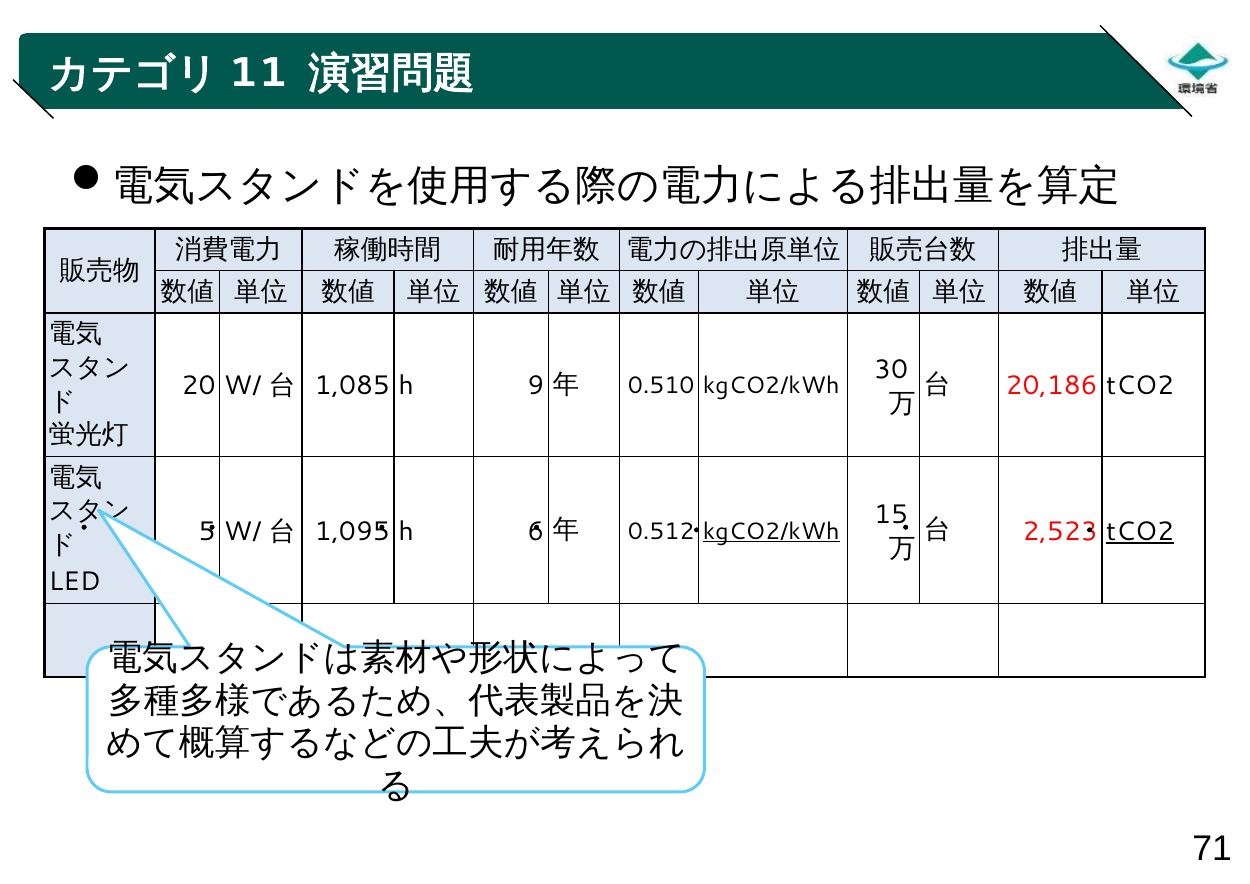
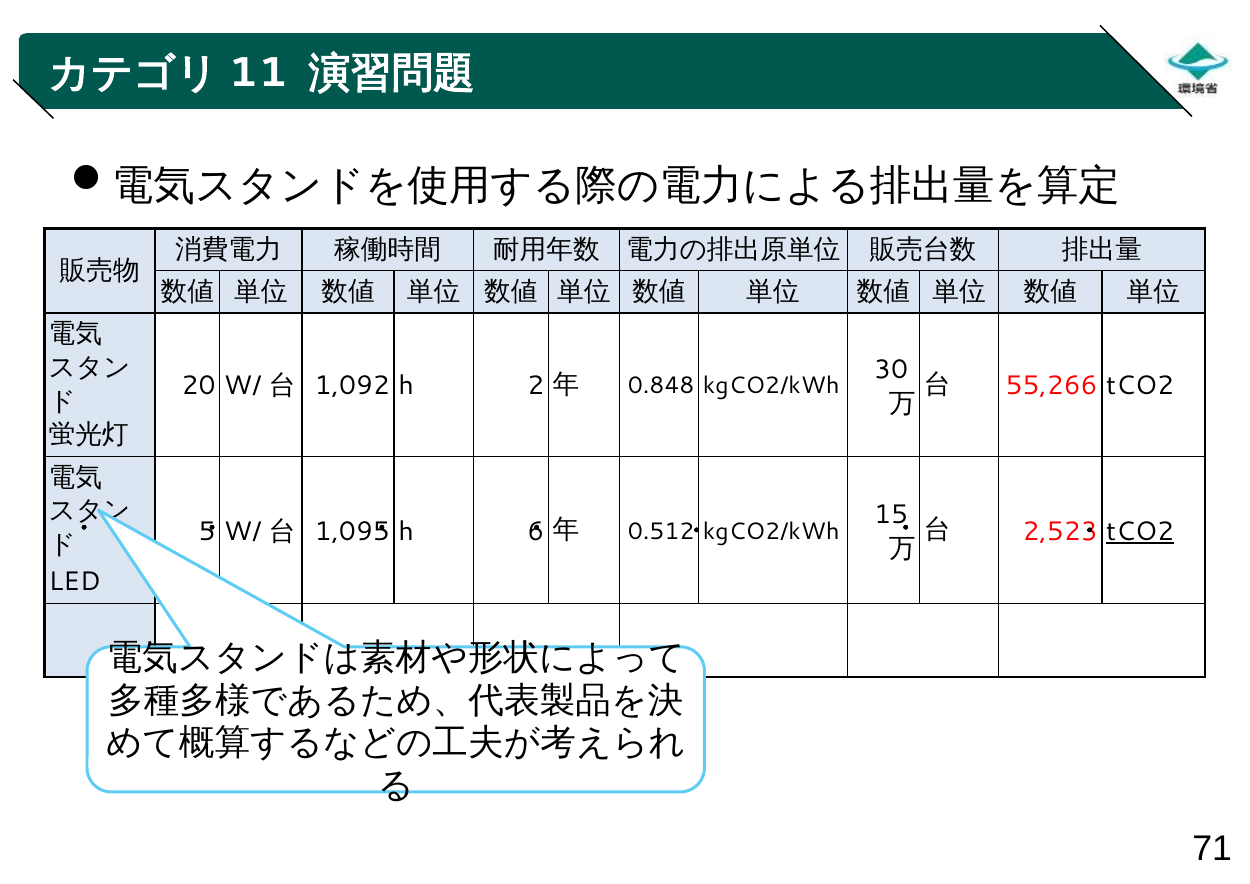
20,186: 20,186 -> 55,266 (1052, 386)
1,085: 1,085 -> 1,092 (352, 386)
9: 9 -> 2 (536, 386)
0.510: 0.510 -> 0.848 (661, 386)
kgCO2/kWh underline: present -> none (771, 531)
